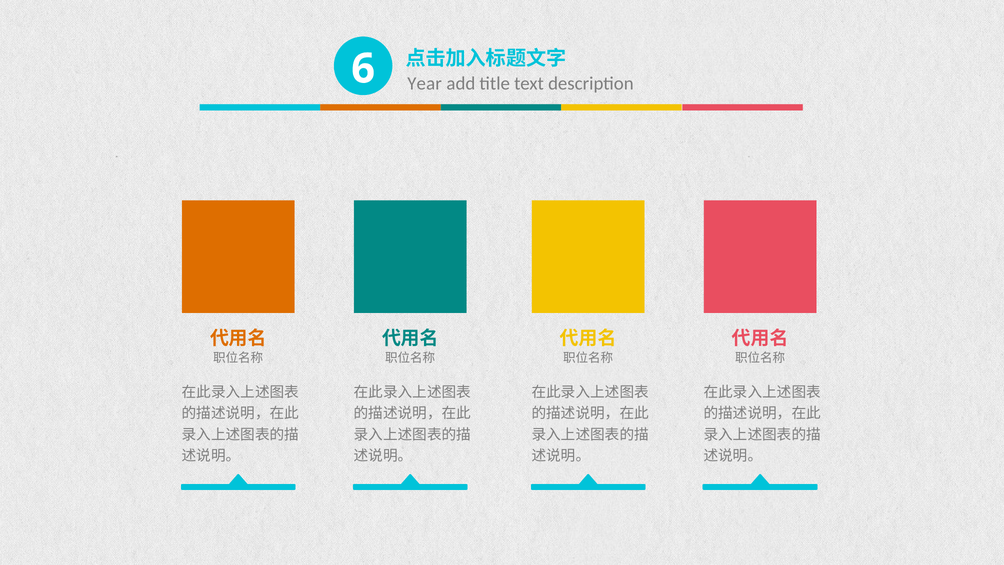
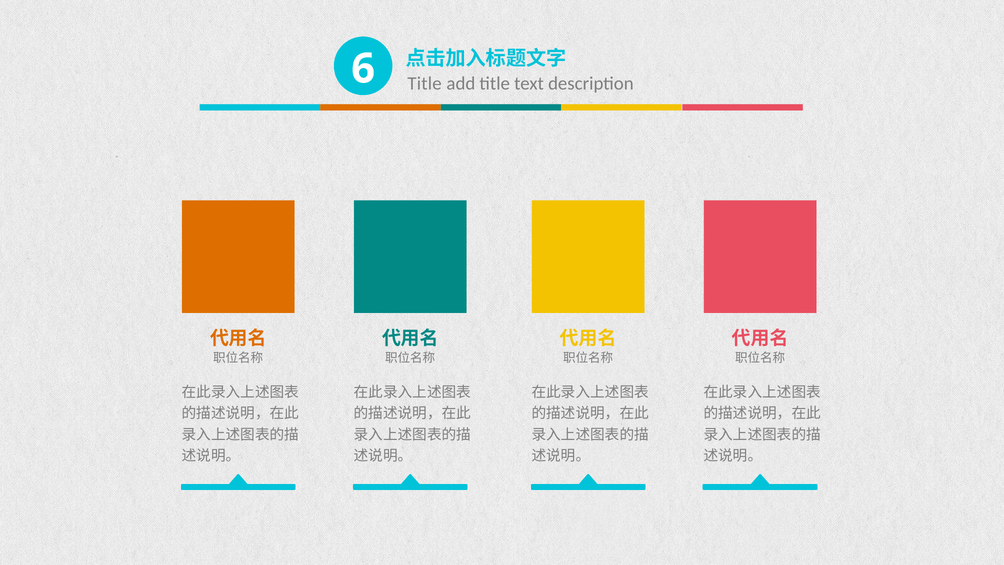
Year: Year -> Title (425, 83)
